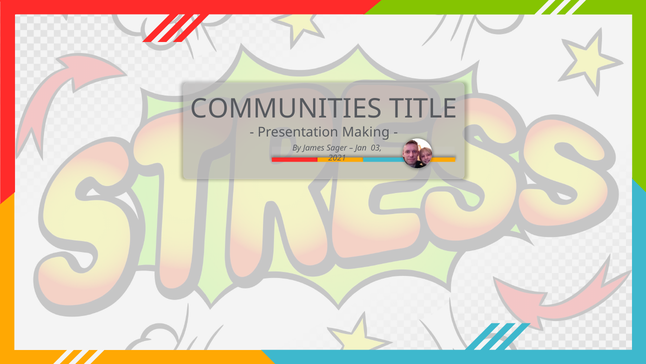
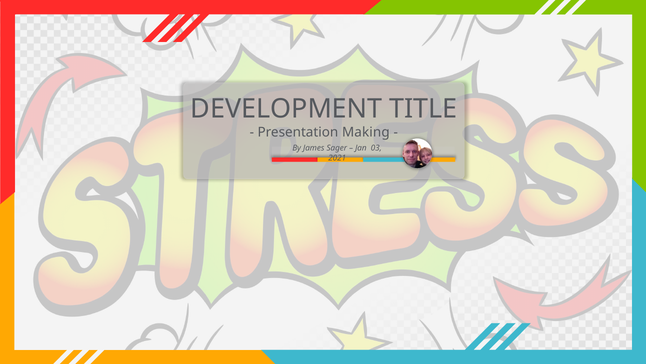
COMMUNITIES: COMMUNITIES -> DEVELOPMENT (286, 109)
